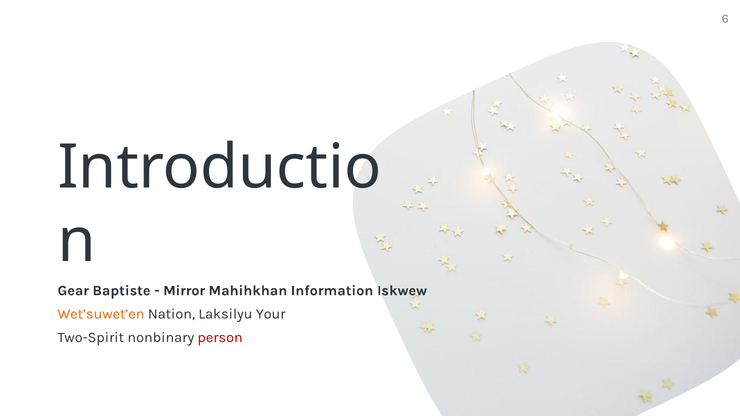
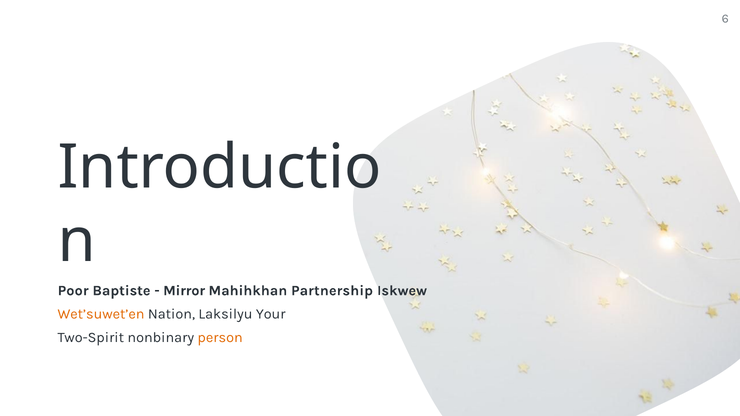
Gear: Gear -> Poor (73, 291)
Information: Information -> Partnership (332, 291)
person colour: red -> orange (220, 338)
